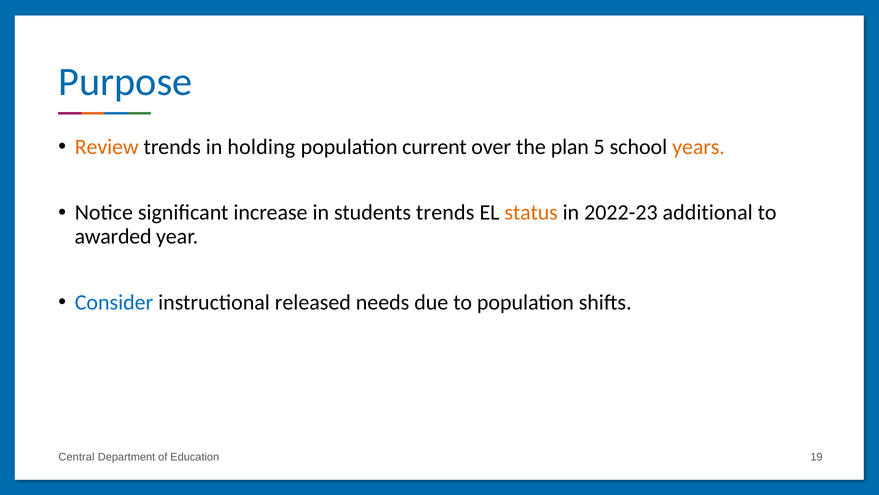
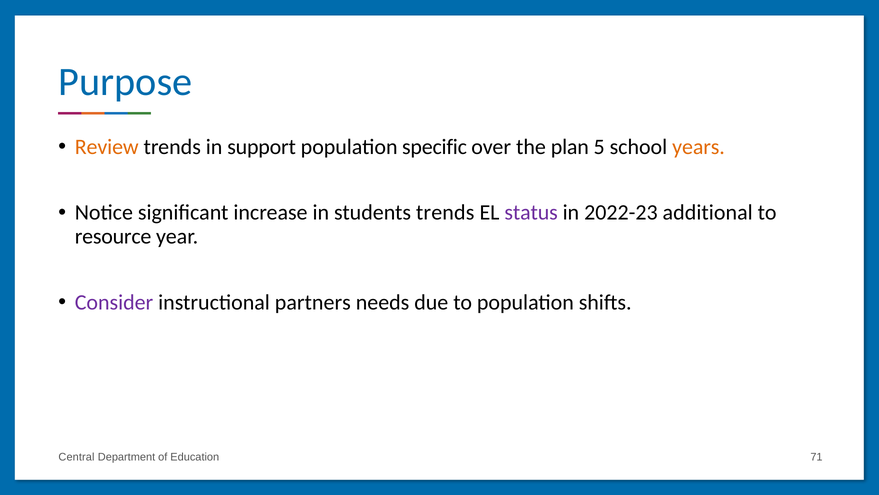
holding: holding -> support (262, 147)
current: current -> specific (435, 147)
status colour: orange -> purple (531, 212)
awarded: awarded -> resource (113, 236)
Consider colour: blue -> purple (114, 302)
released: released -> partners (313, 302)
19: 19 -> 71 (817, 457)
